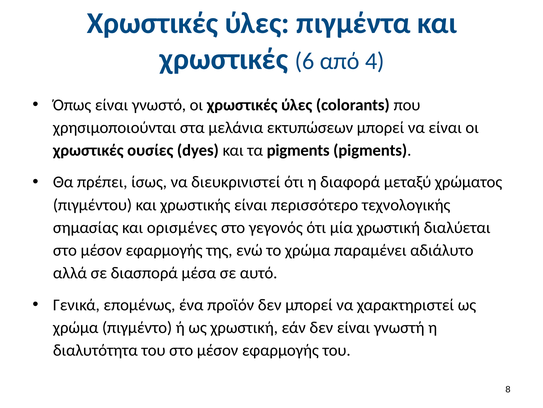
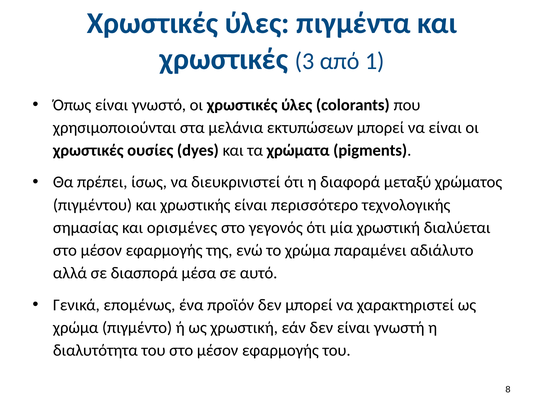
6: 6 -> 3 (305, 61)
4: 4 -> 1 (375, 61)
τα pigments: pigments -> χρώματα (298, 150)
